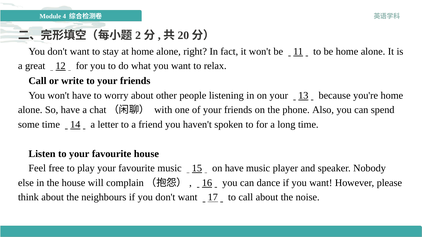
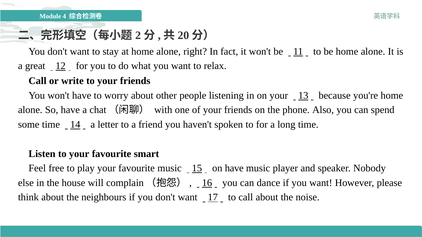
favourite house: house -> smart (146, 154)
